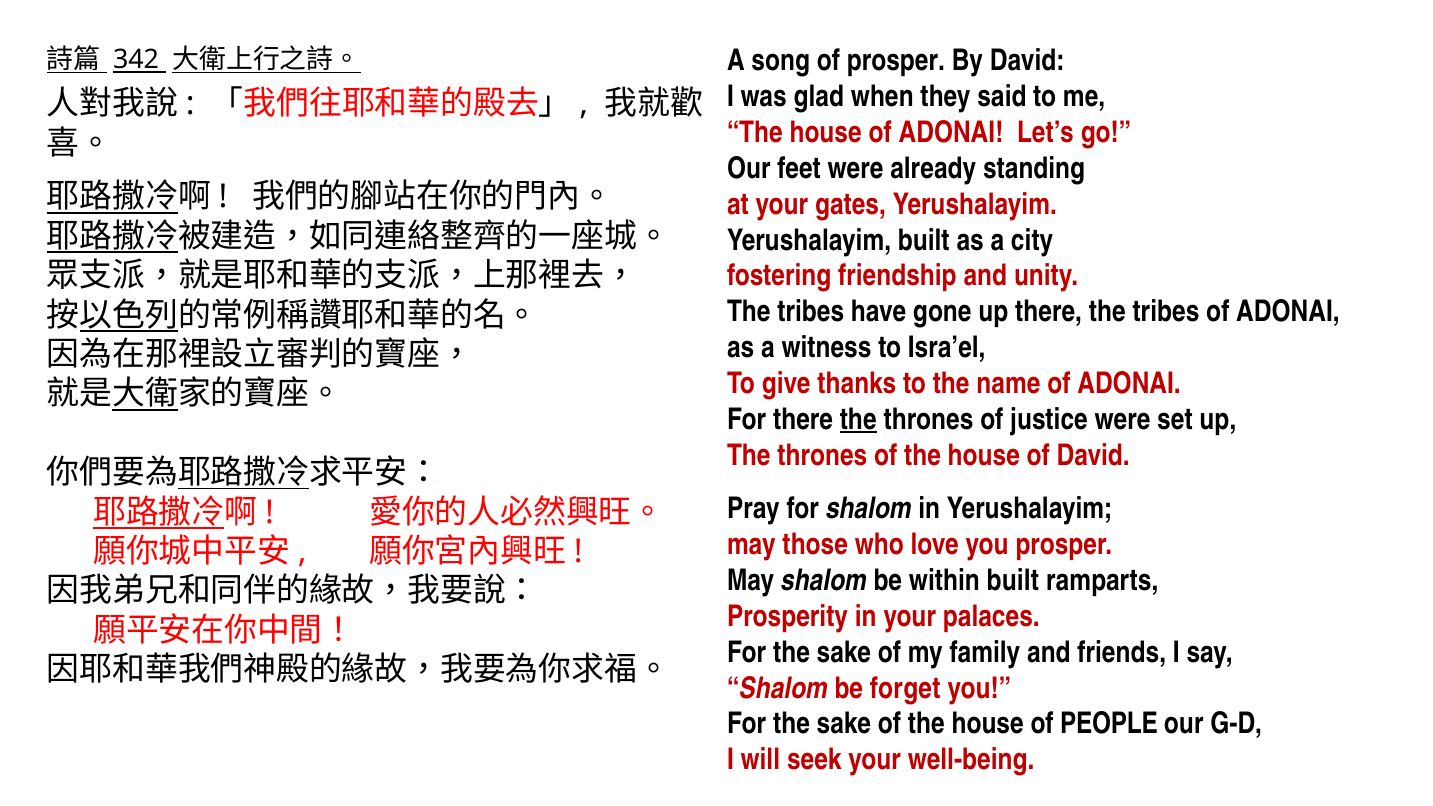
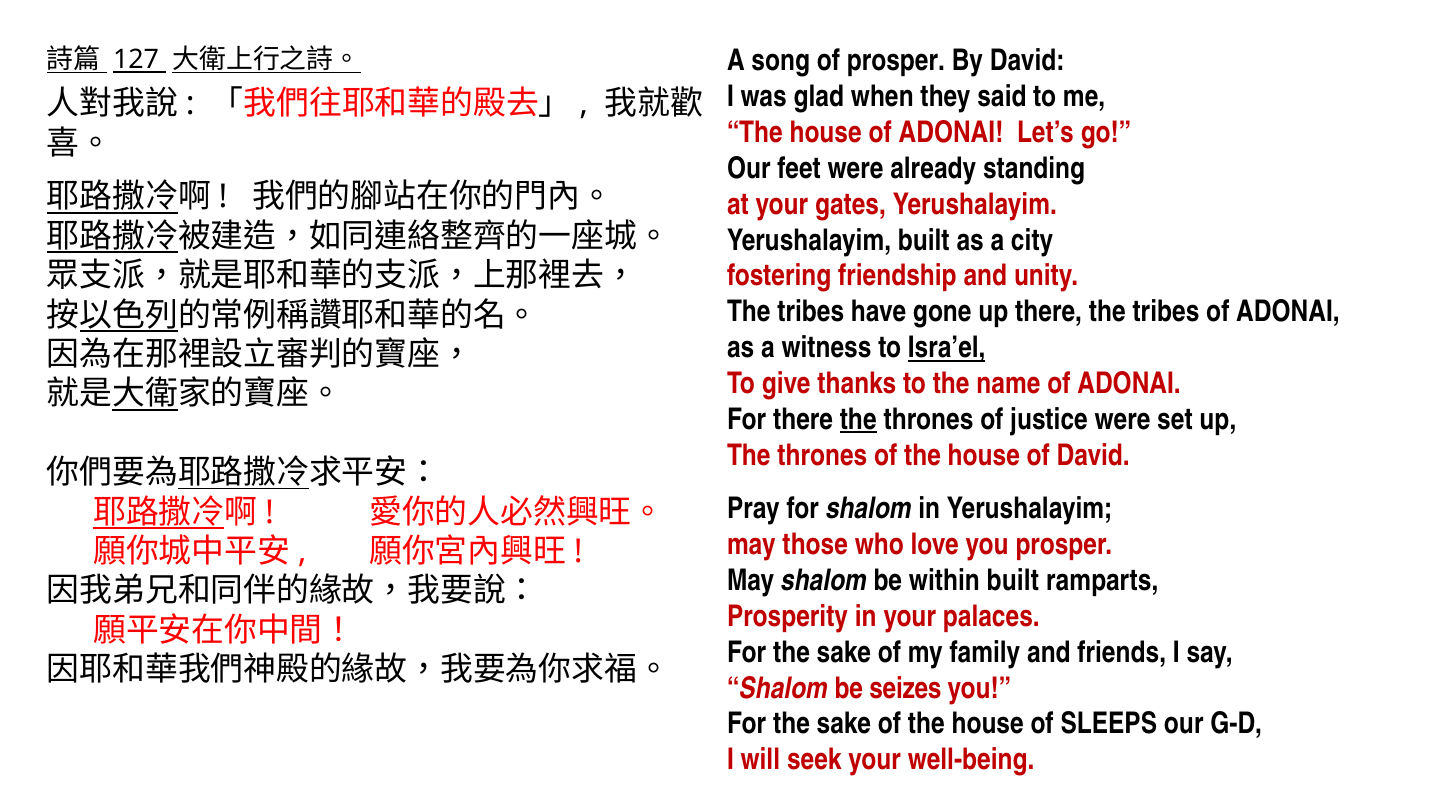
342: 342 -> 127 (136, 60)
Isra’el underline: none -> present (947, 348)
forget: forget -> seizes (905, 688)
PEOPLE: PEOPLE -> SLEEPS (1109, 724)
